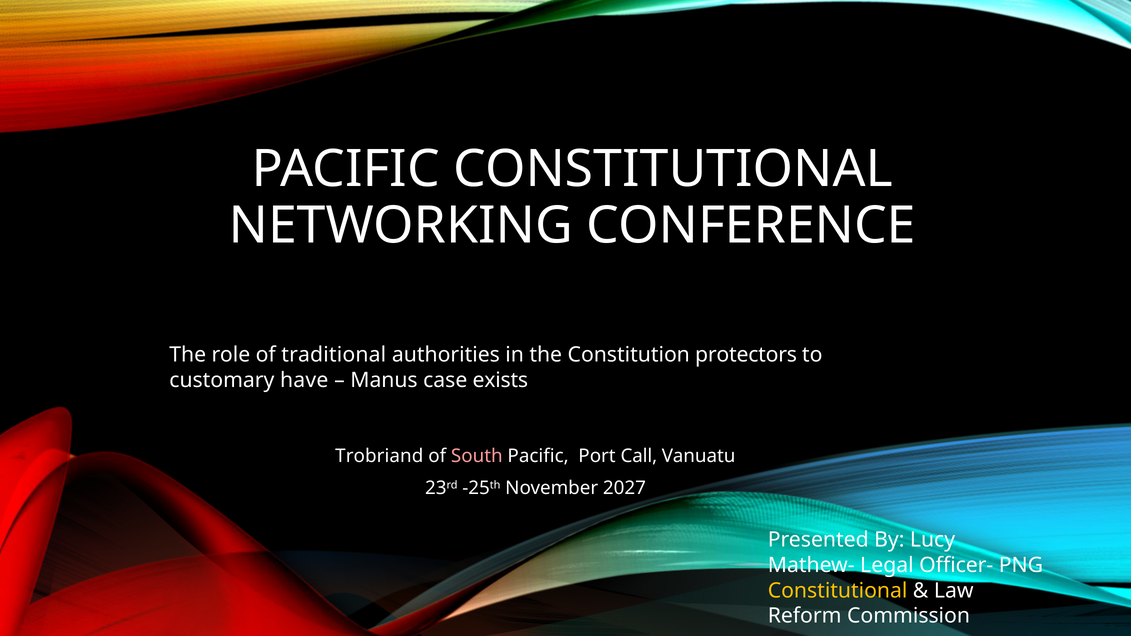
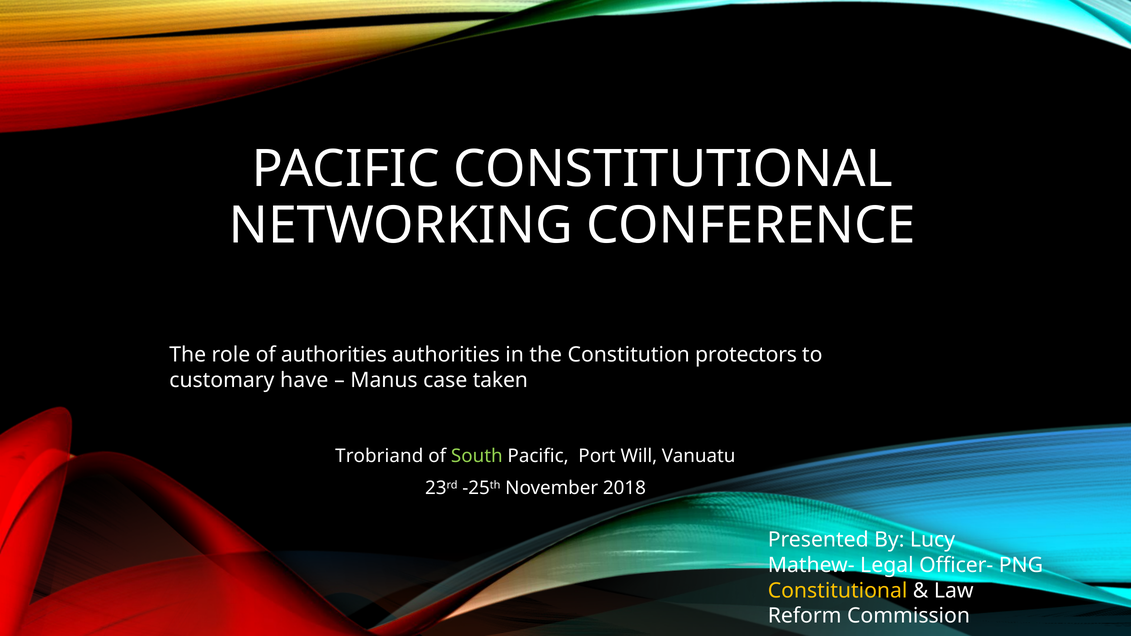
of traditional: traditional -> authorities (334, 355)
exists: exists -> taken (500, 380)
South colour: pink -> light green (477, 456)
Call: Call -> Will (639, 456)
2027: 2027 -> 2018 (624, 488)
